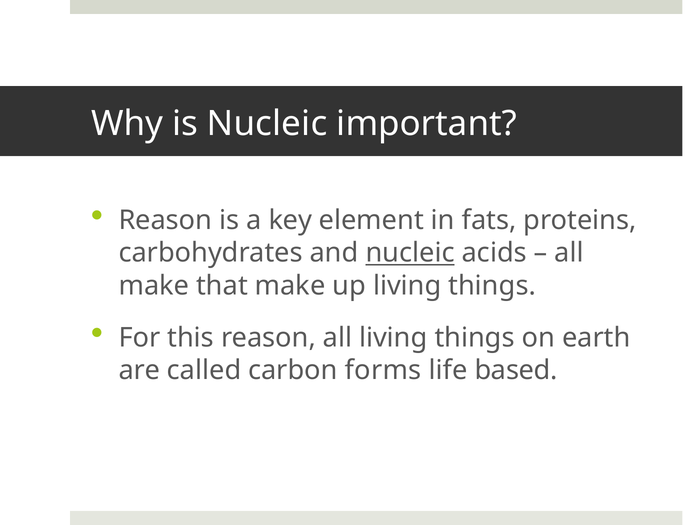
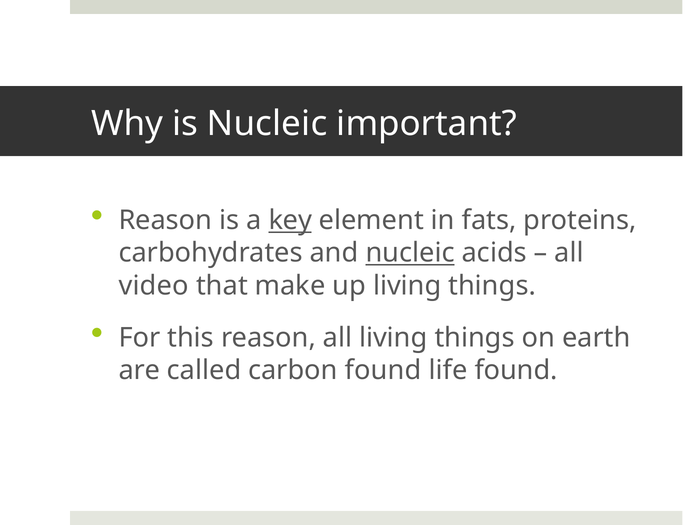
key underline: none -> present (290, 220)
make: make -> video (154, 286)
carbon forms: forms -> found (383, 370)
life based: based -> found (516, 370)
